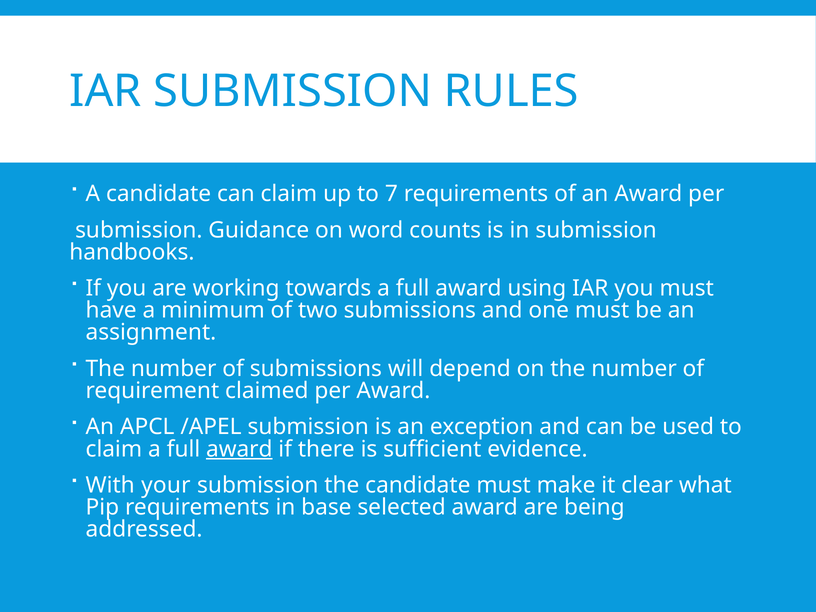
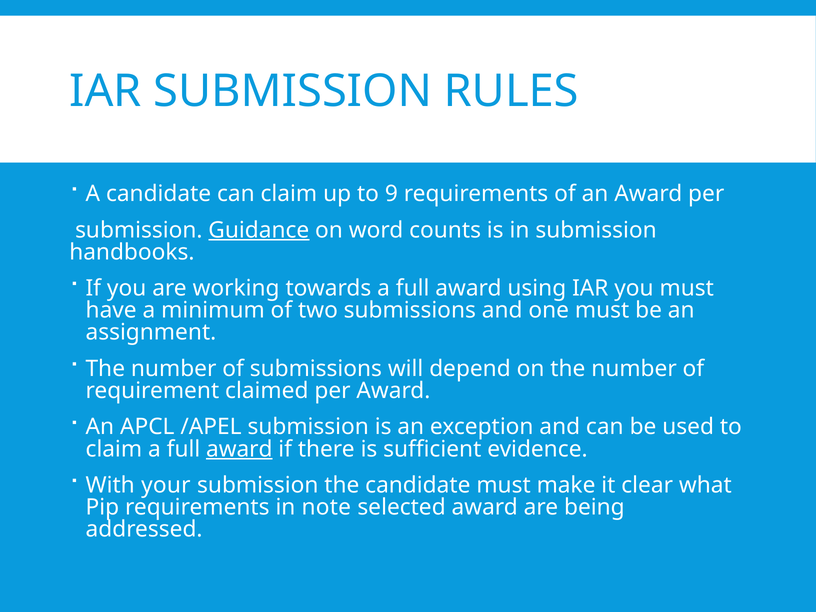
7: 7 -> 9 (391, 194)
Guidance underline: none -> present (259, 230)
base: base -> note (326, 507)
